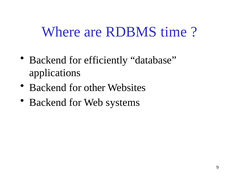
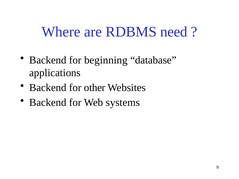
time: time -> need (174, 32)
efficiently: efficiently -> beginning (106, 60)
